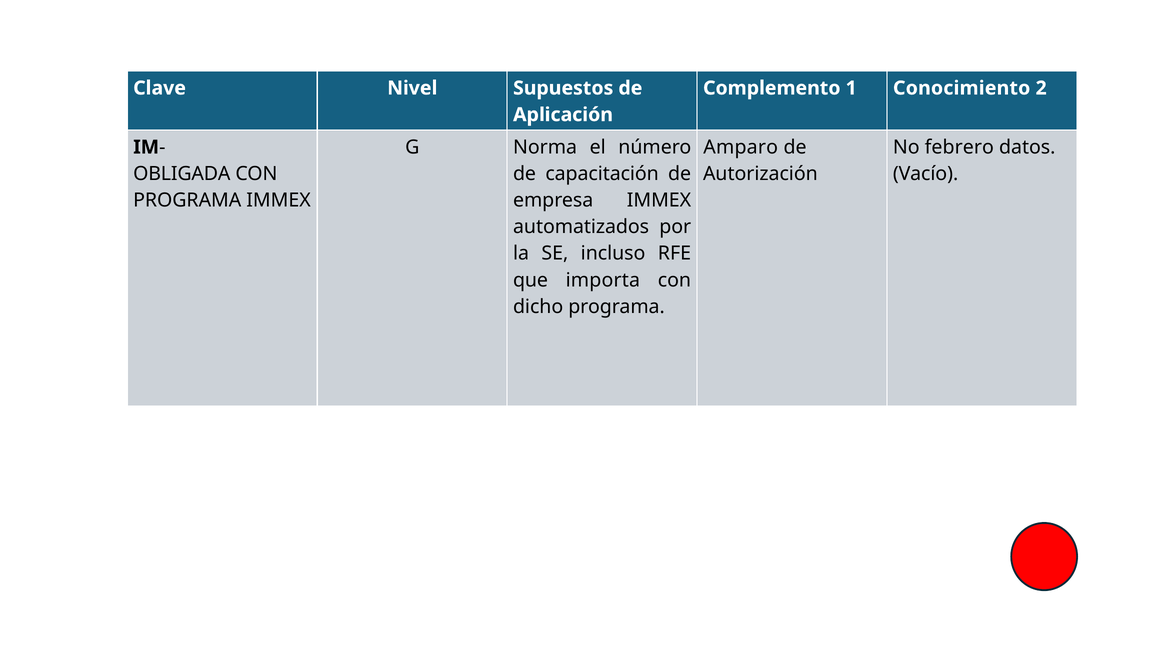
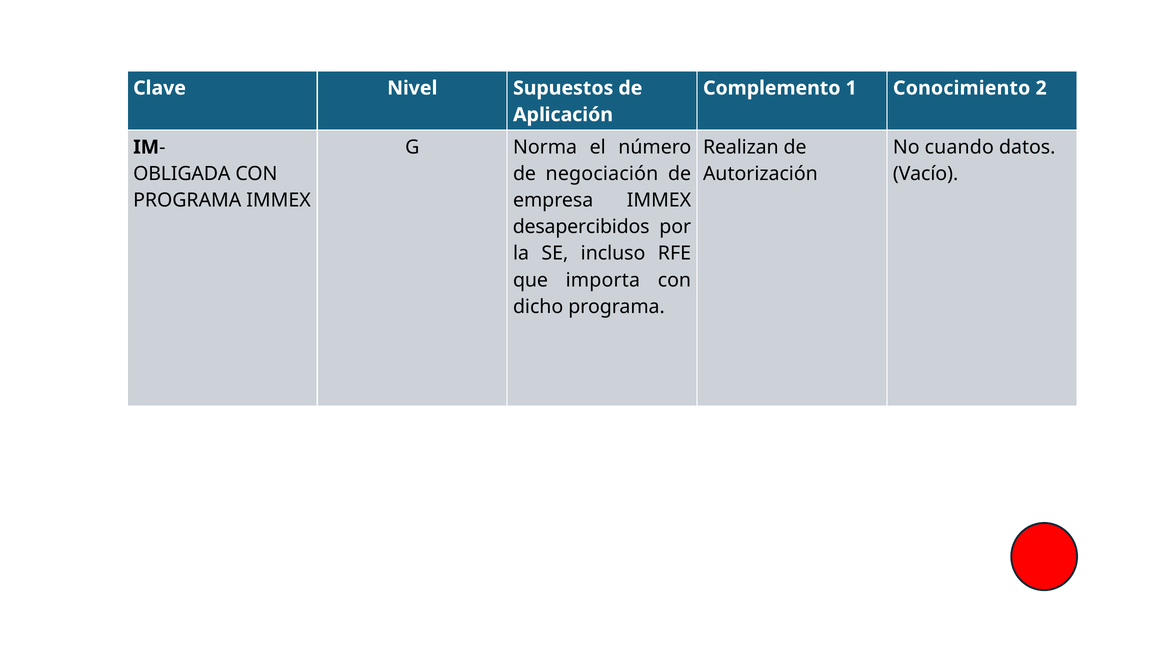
Amparo: Amparo -> Realizan (741, 147)
febrero: febrero -> cuando (959, 147)
capacitación: capacitación -> negociación (602, 174)
automatizados: automatizados -> desapercibidos (581, 227)
